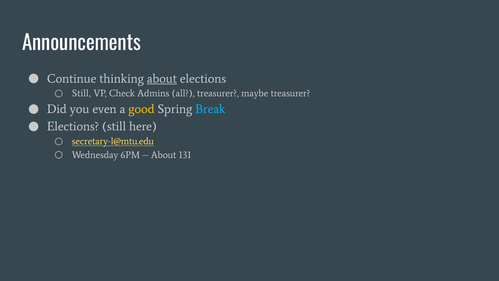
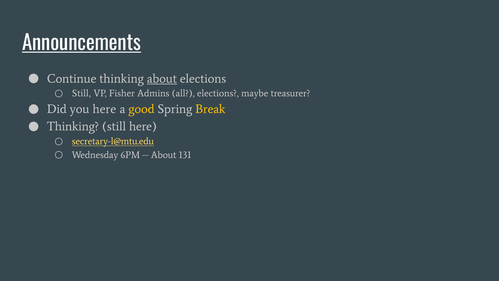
Announcements underline: none -> present (81, 43)
Check: Check -> Fisher (122, 93)
all treasurer: treasurer -> elections (218, 93)
you even: even -> here (104, 109)
Break colour: light blue -> yellow (210, 109)
Elections: Elections -> Thinking (73, 126)
